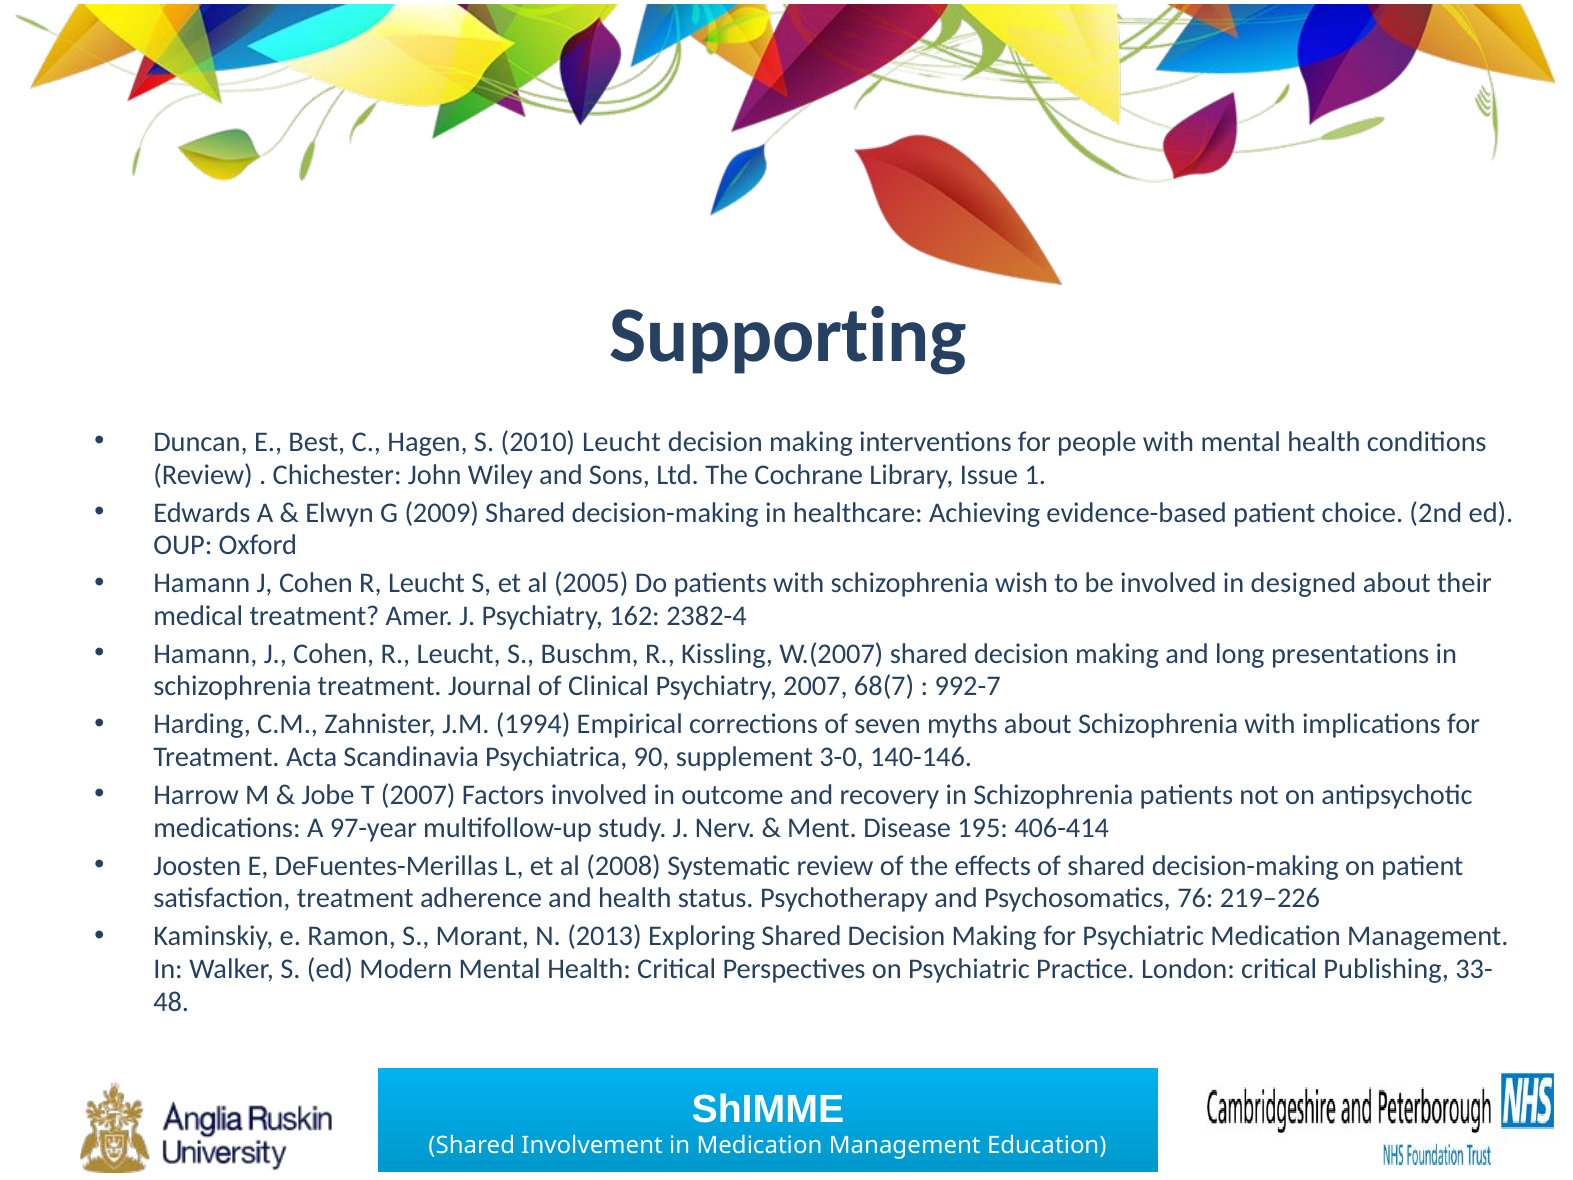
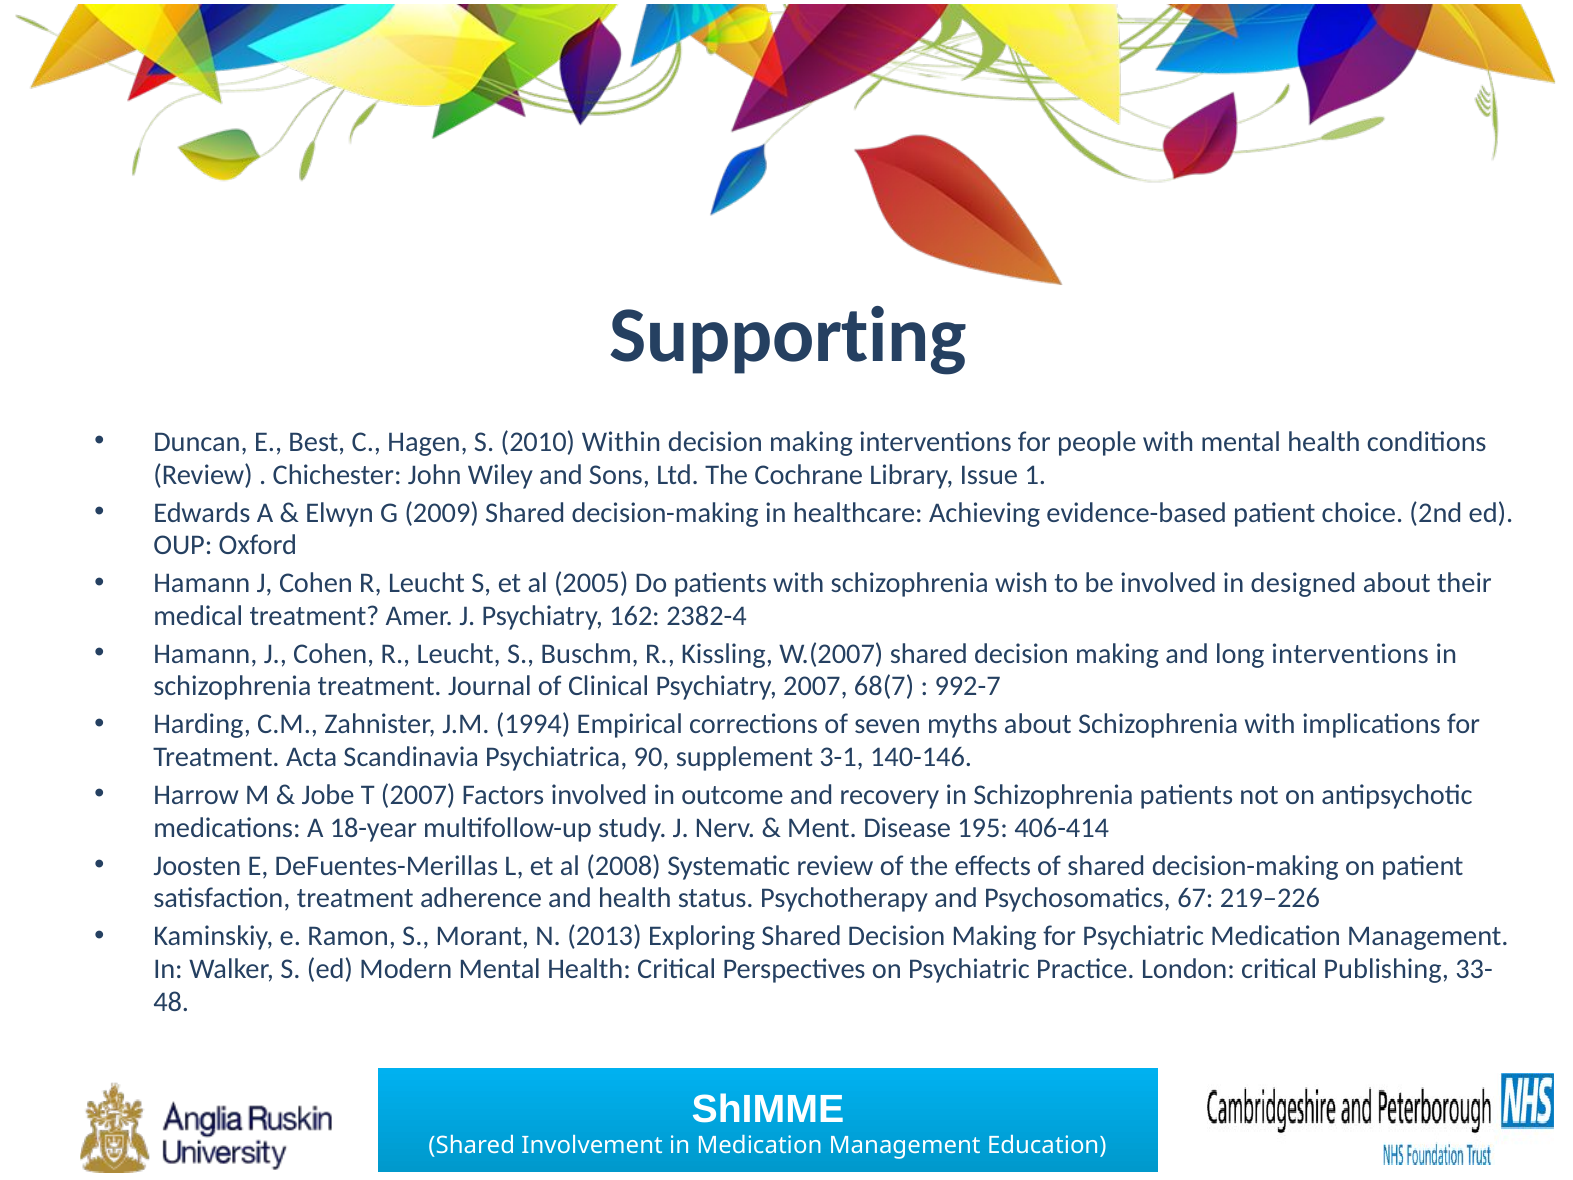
2010 Leucht: Leucht -> Within (621, 442)
long presentations: presentations -> interventions (1350, 654)
3-0: 3-0 -> 3-1 (842, 757)
97-year: 97-year -> 18-year (373, 828)
76: 76 -> 67 (1195, 898)
